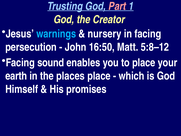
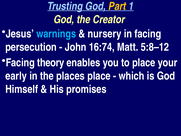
Part colour: pink -> yellow (117, 6)
16:50: 16:50 -> 16:74 (102, 47)
sound: sound -> theory (51, 63)
earth: earth -> early (16, 76)
